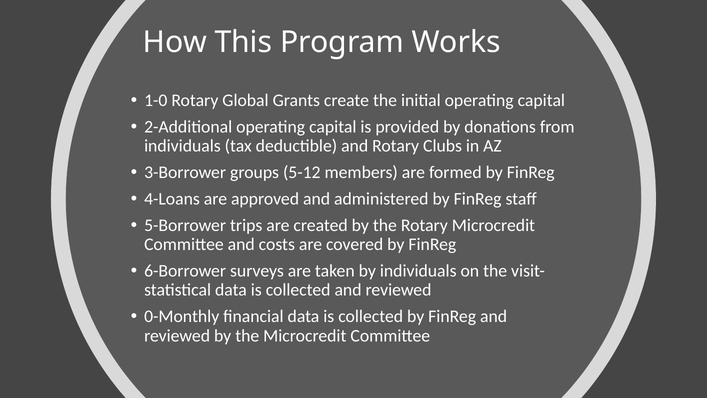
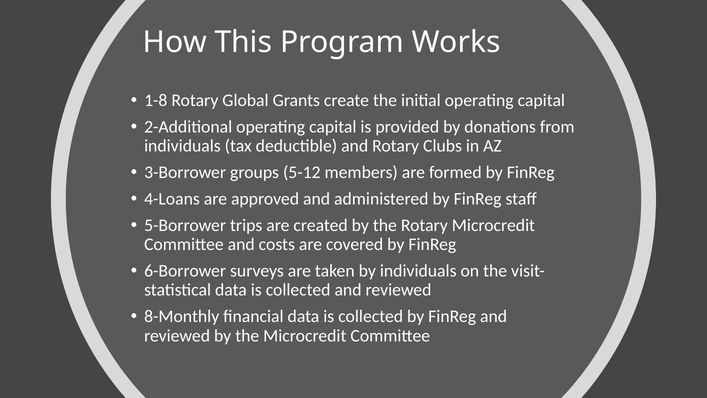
1-0: 1-0 -> 1-8 (156, 100)
0-Monthly: 0-Monthly -> 8-Monthly (182, 316)
